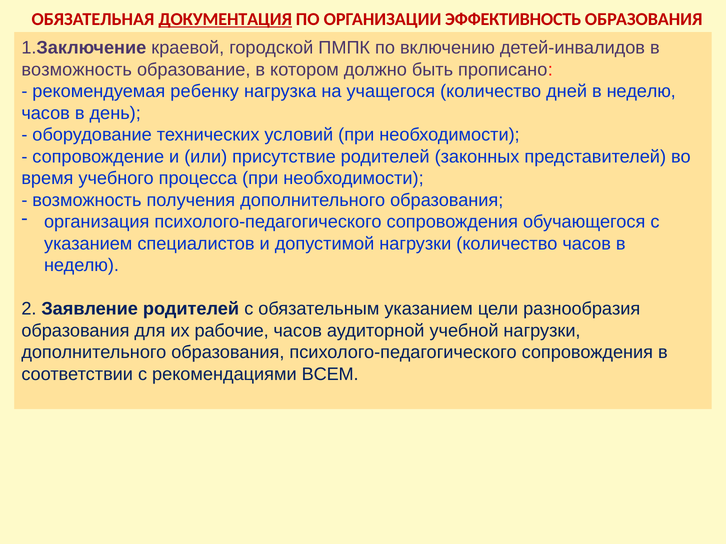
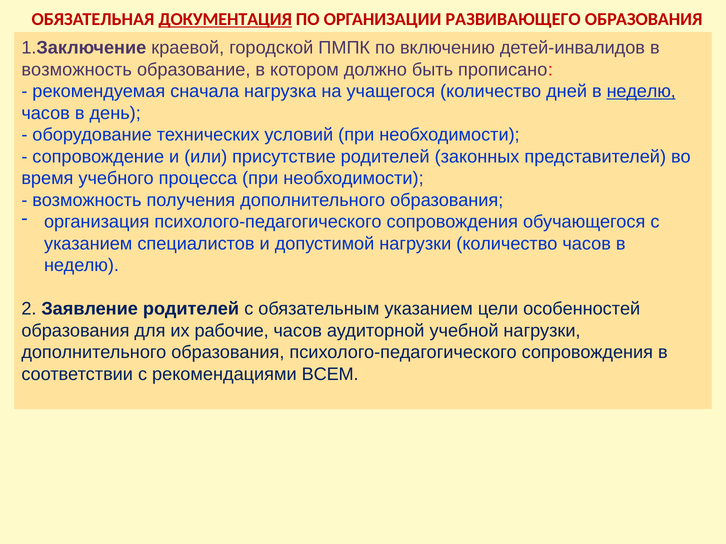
ЭФФЕКТИВНОСТЬ: ЭФФЕКТИВНОСТЬ -> РАЗВИВАЮЩЕГО (513, 19)
ребенку: ребенку -> сначала (205, 91)
неделю underline: none -> present (641, 91)
разнообразия: разнообразия -> особенностей (582, 309)
